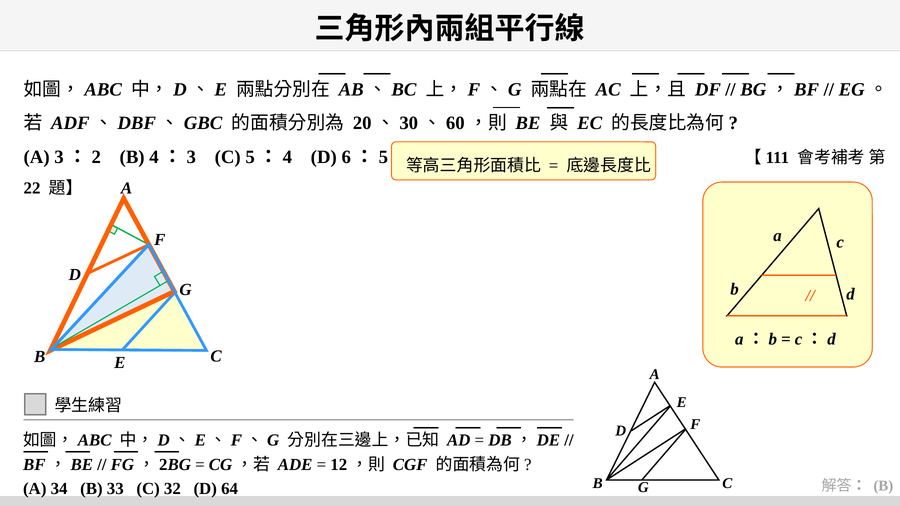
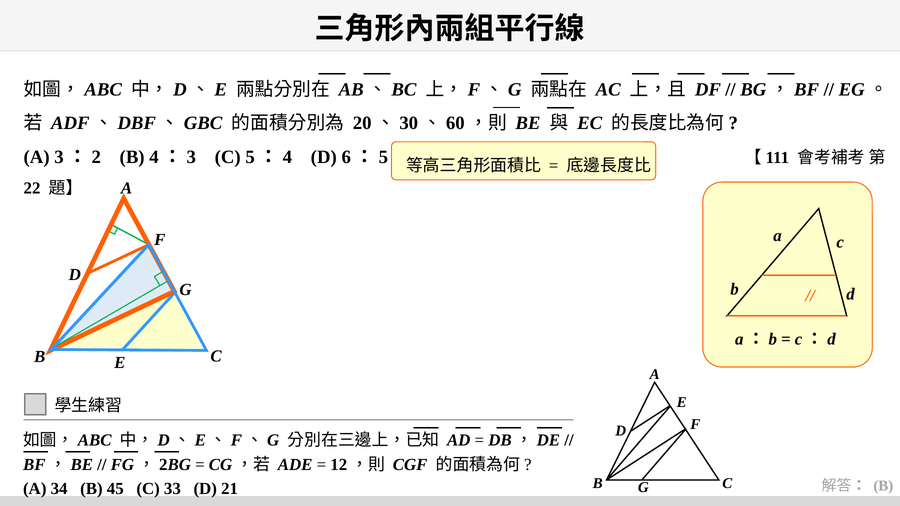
33: 33 -> 45 (115, 489)
32: 32 -> 33 (172, 489)
64: 64 -> 21 (230, 489)
